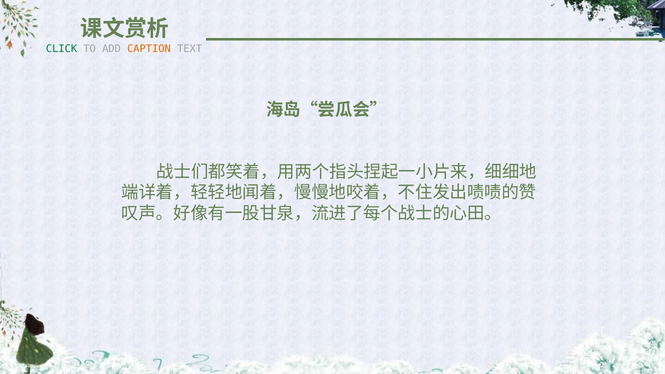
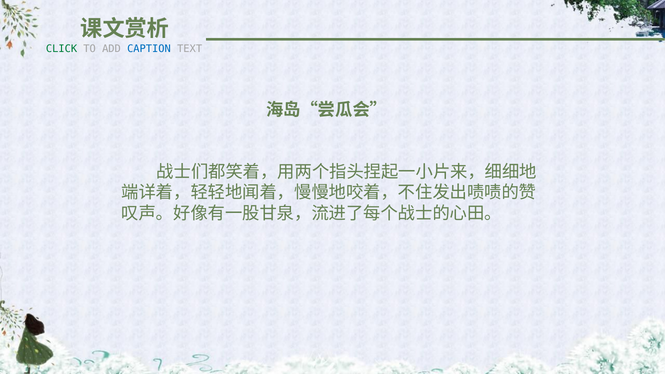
CAPTION colour: orange -> blue (149, 49)
